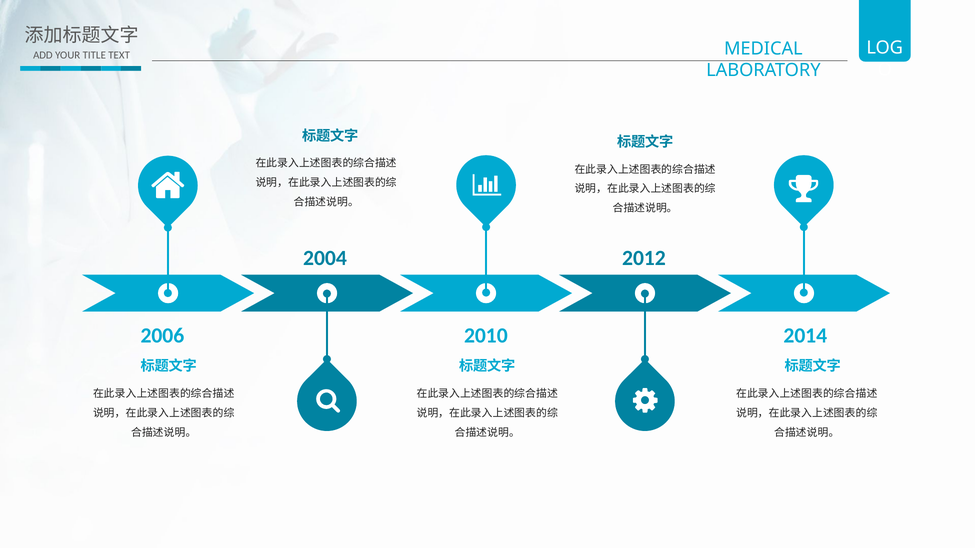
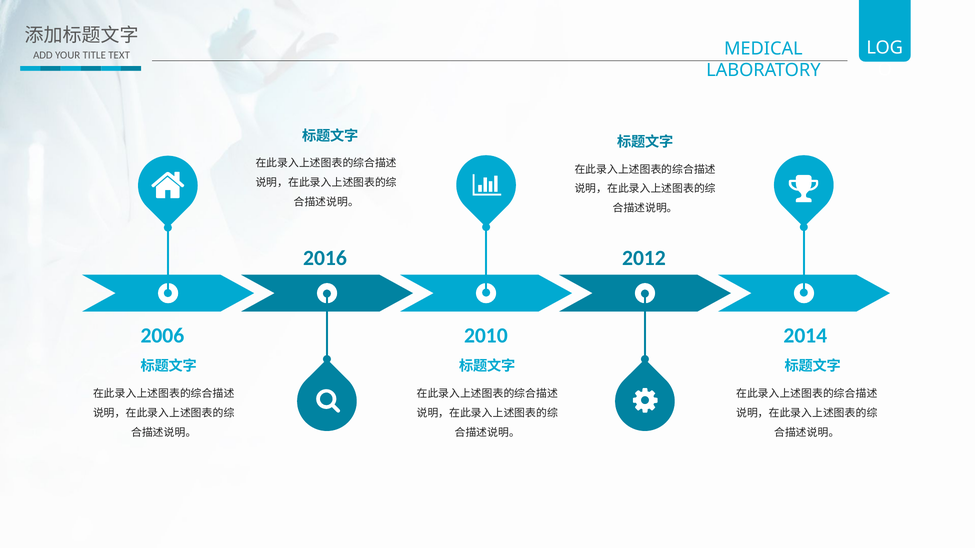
2004: 2004 -> 2016 (325, 258)
